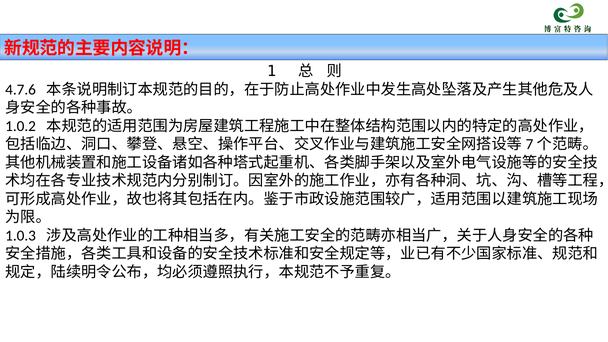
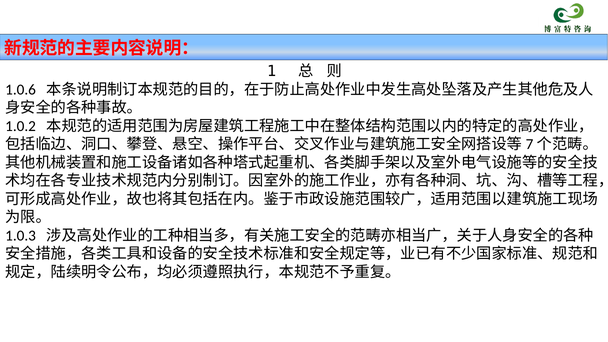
4.7.6: 4.7.6 -> 1.0.6 (21, 90)
